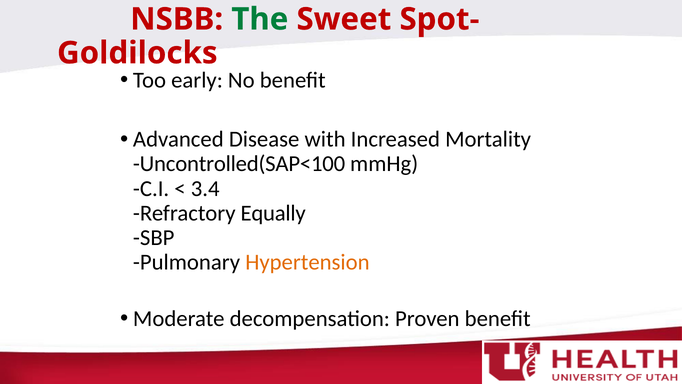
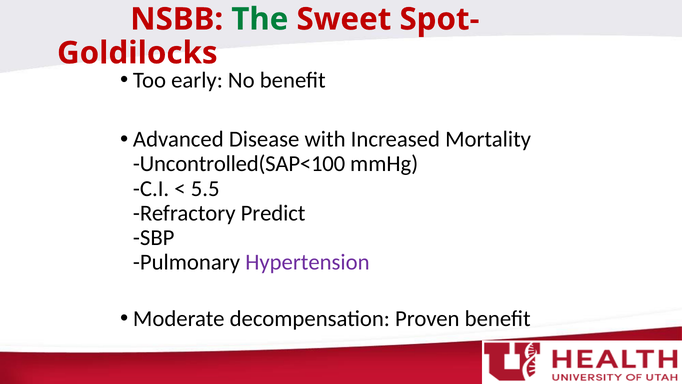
3.4: 3.4 -> 5.5 (205, 188)
Equally: Equally -> Predict (273, 213)
Hypertension colour: orange -> purple (307, 262)
